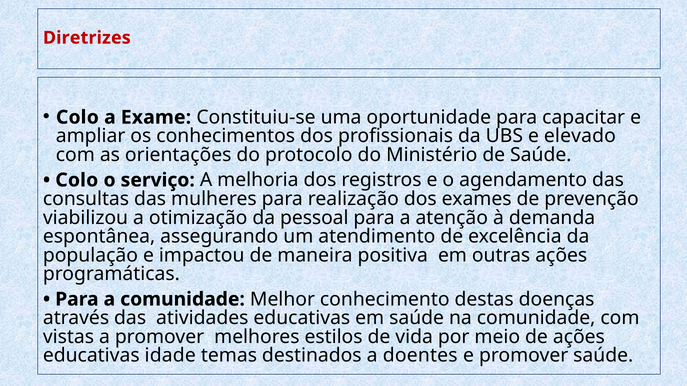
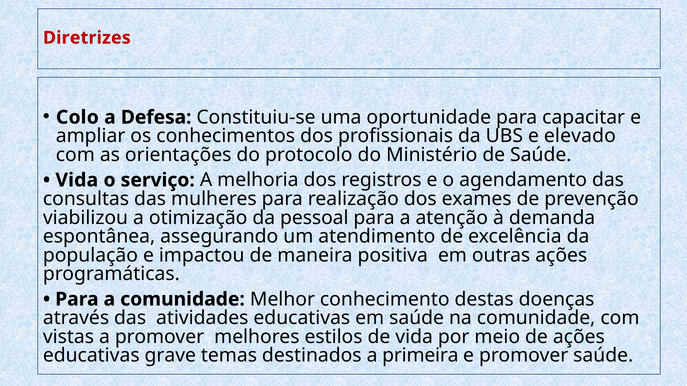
Exame: Exame -> Defesa (156, 117)
Colo: Colo -> Vida (77, 180)
idade: idade -> grave (170, 356)
doentes: doentes -> primeira (420, 356)
